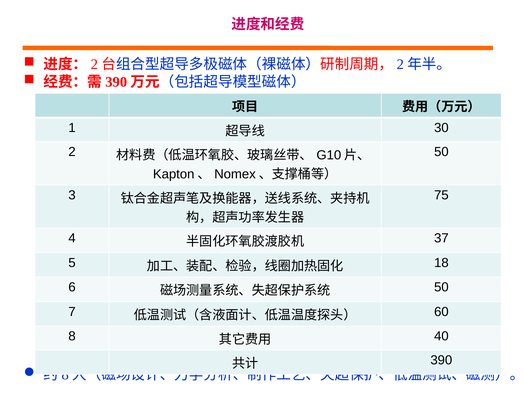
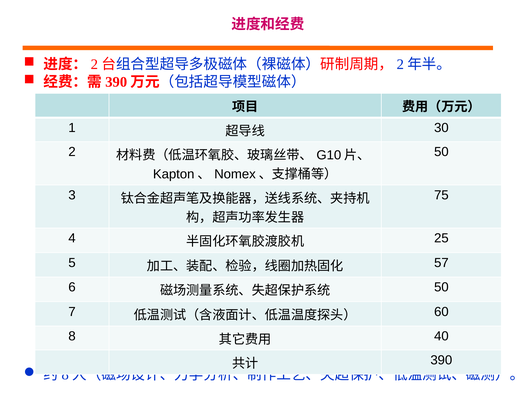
37: 37 -> 25 (441, 238)
18: 18 -> 57 (441, 263)
